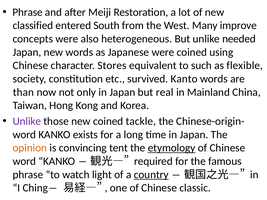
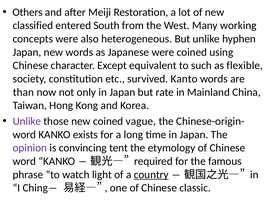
Phrase: Phrase -> Others (28, 12)
improve: improve -> working (238, 26)
needed: needed -> hyphen (239, 39)
Stores: Stores -> Except (112, 66)
real: real -> rate (165, 92)
tackle: tackle -> vague (141, 121)
opinion colour: orange -> purple (30, 148)
etymology underline: present -> none (172, 148)
